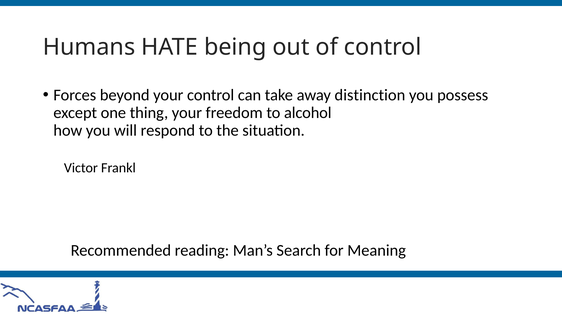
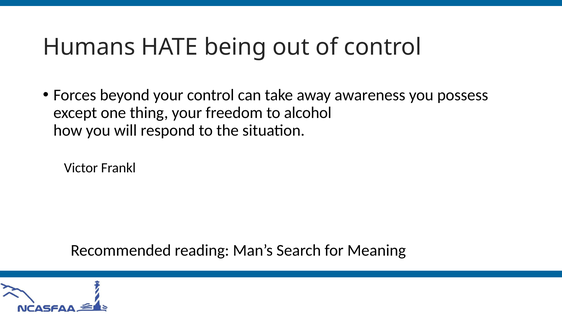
distinction: distinction -> awareness (370, 95)
